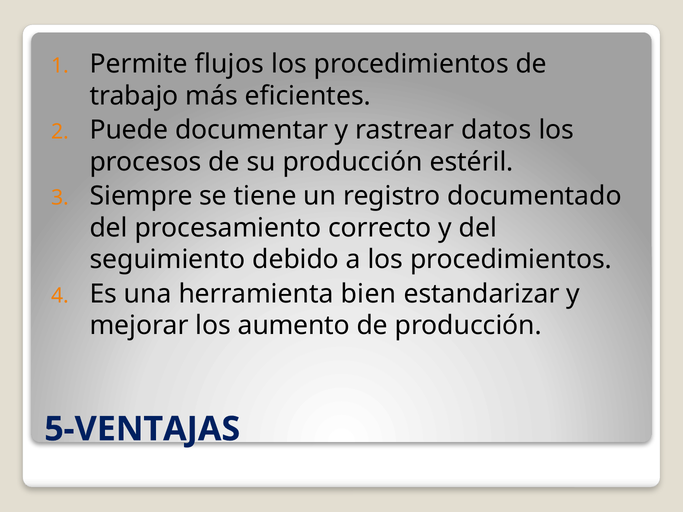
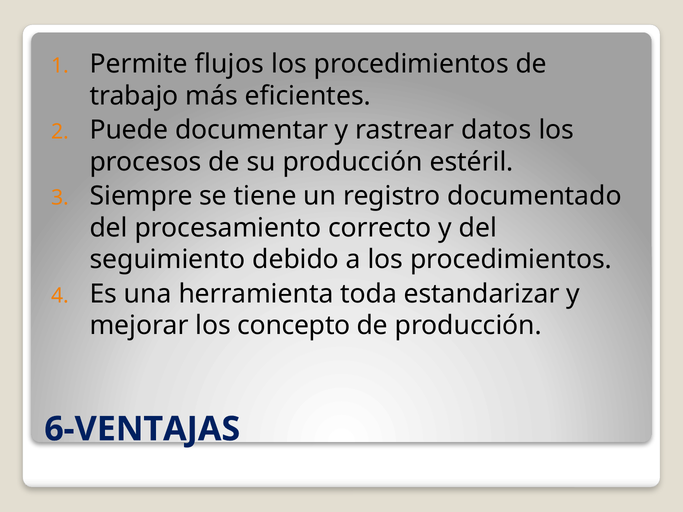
bien: bien -> toda (369, 294)
aumento: aumento -> concepto (294, 326)
5-VENTAJAS: 5-VENTAJAS -> 6-VENTAJAS (142, 429)
